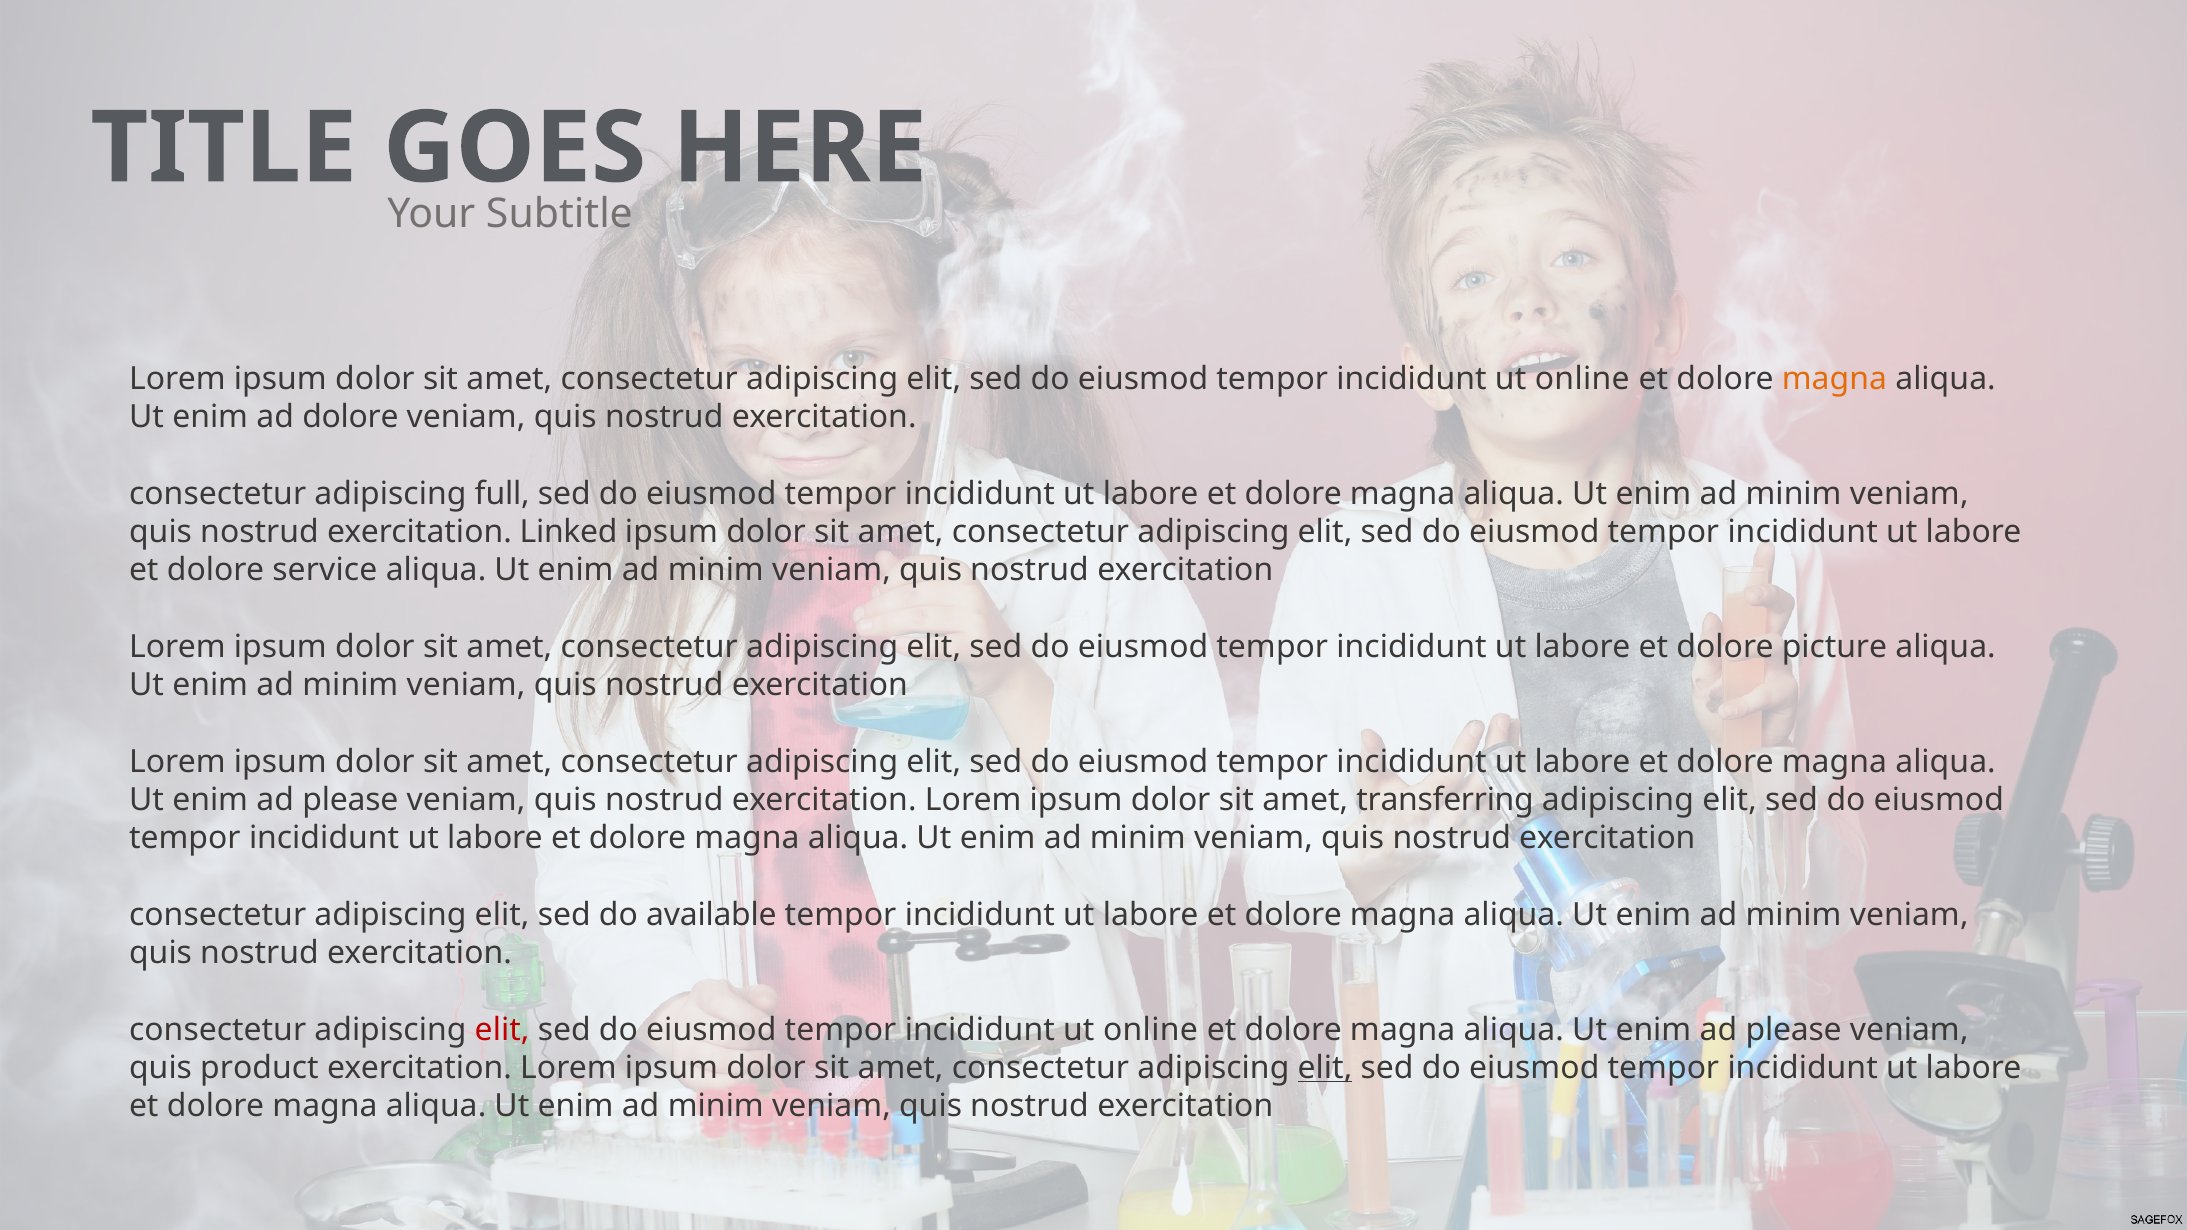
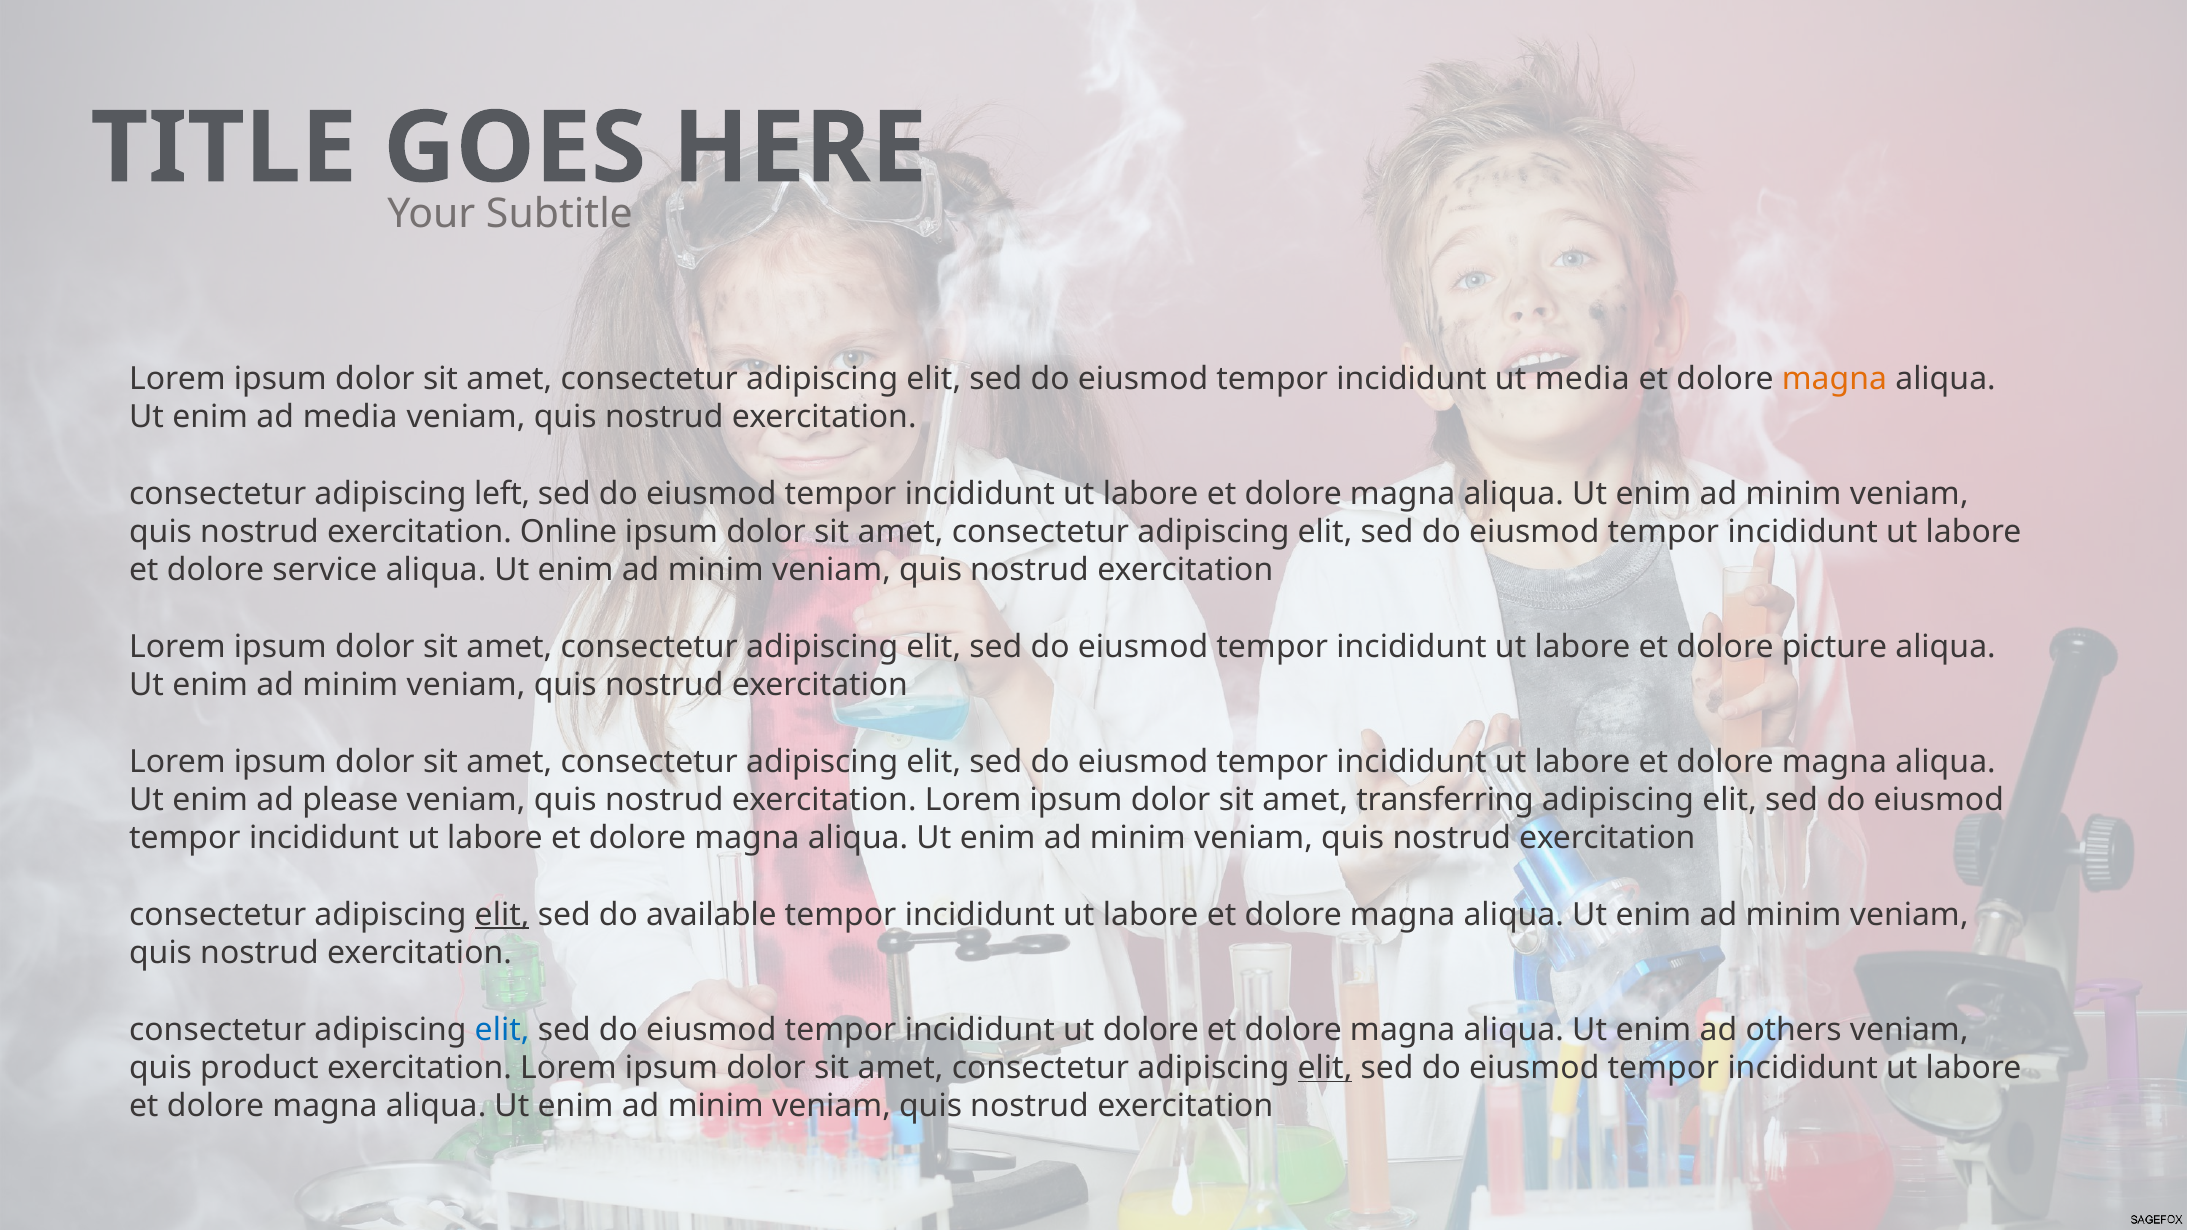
online: online -> media (1582, 379)
ad dolore: dolore -> media (350, 417)
full: full -> left (502, 494)
Linked: Linked -> Online (569, 532)
elit underline: none -> present (502, 915)
elit colour: red -> blue (502, 1030)
online: online -> dolore (1151, 1030)
please: please -> others (1794, 1030)
